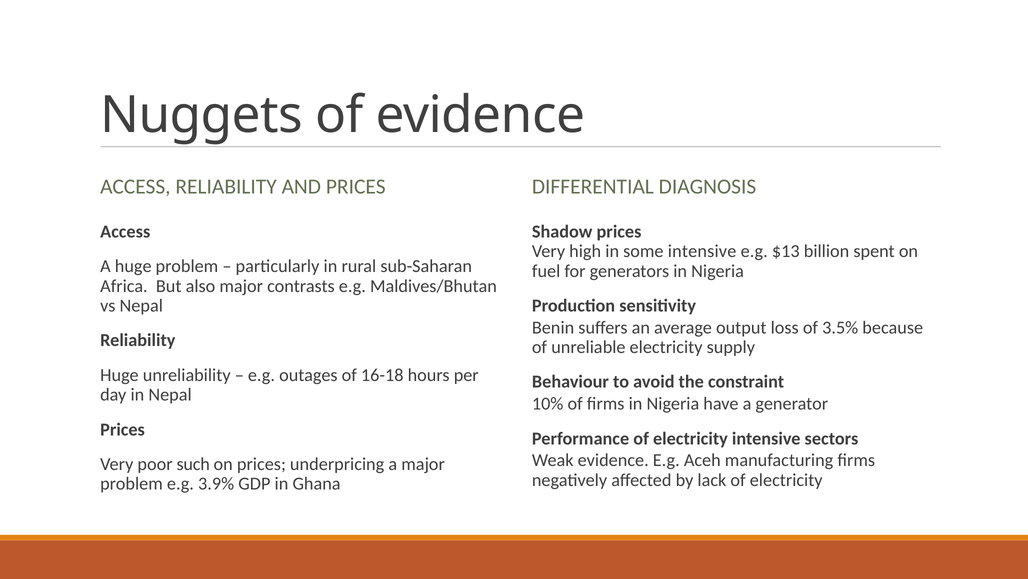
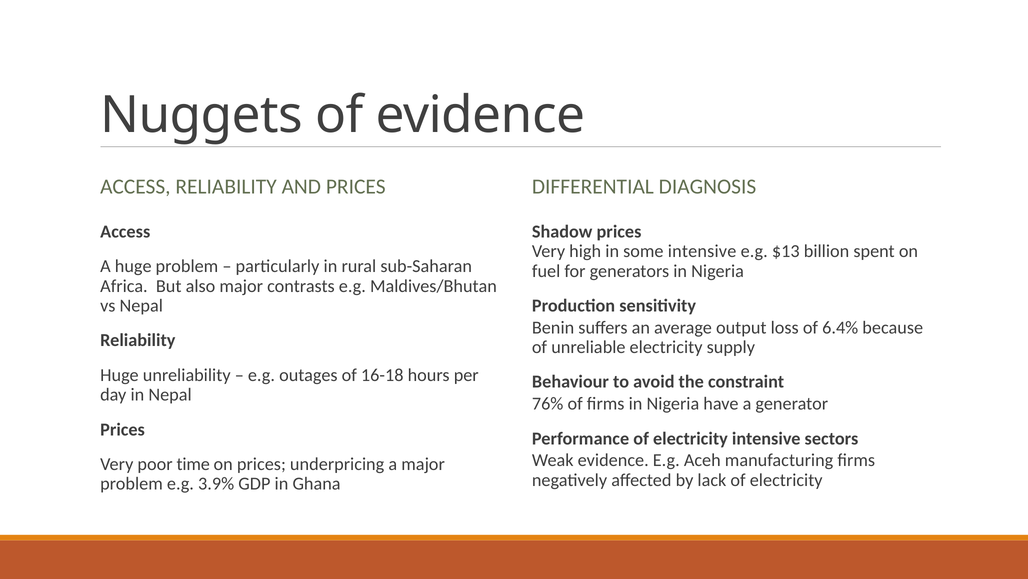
3.5%: 3.5% -> 6.4% (840, 327)
10%: 10% -> 76% (548, 403)
such: such -> time (193, 464)
